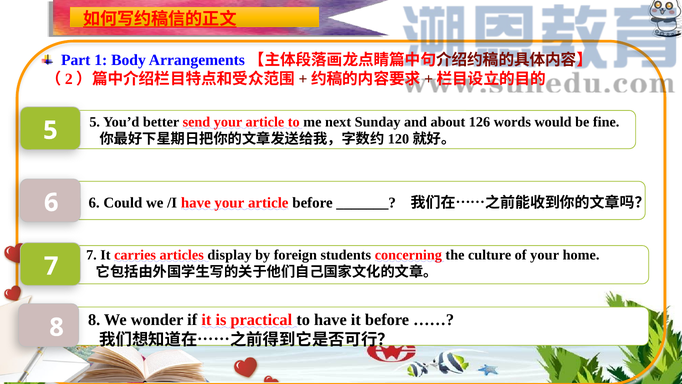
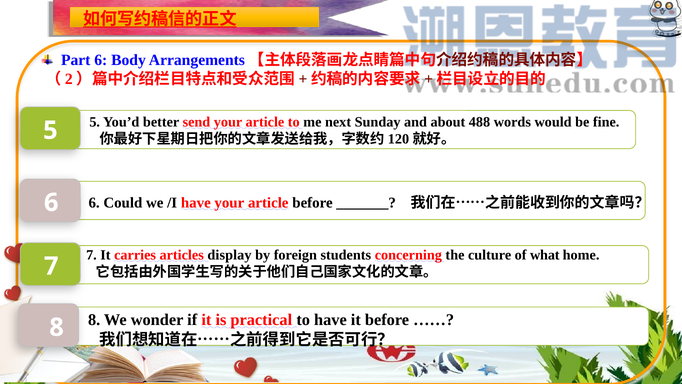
Part 1: 1 -> 6 (101, 60)
126: 126 -> 488 (480, 122)
of your: your -> what (545, 255)
